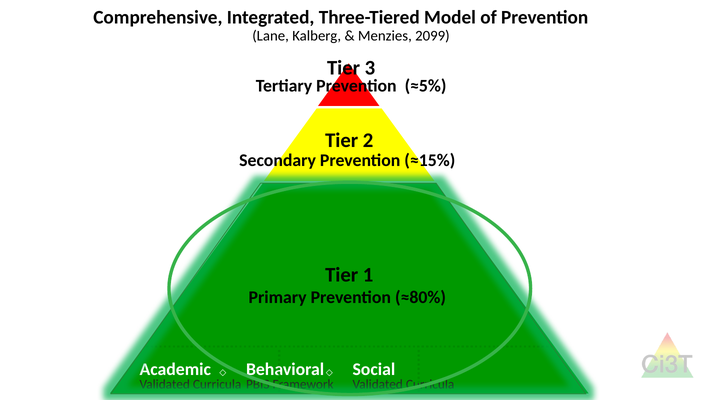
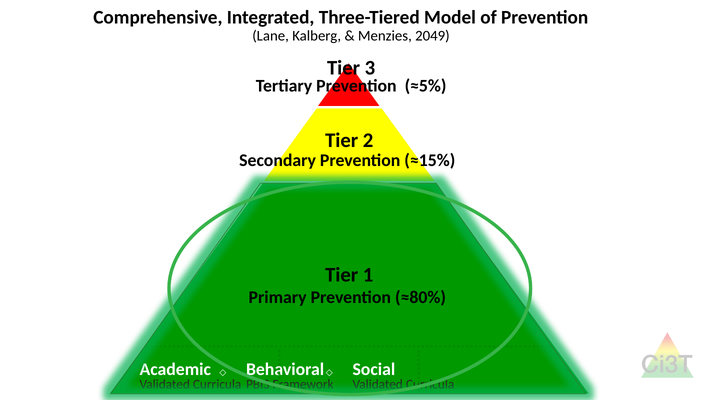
2099: 2099 -> 2049 (432, 36)
